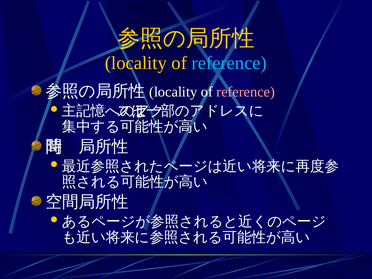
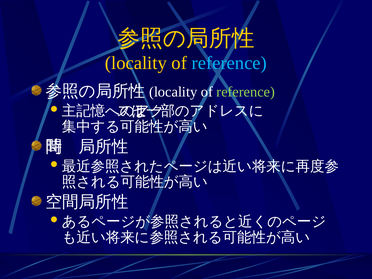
reference colour: pink -> light green (246, 92)
